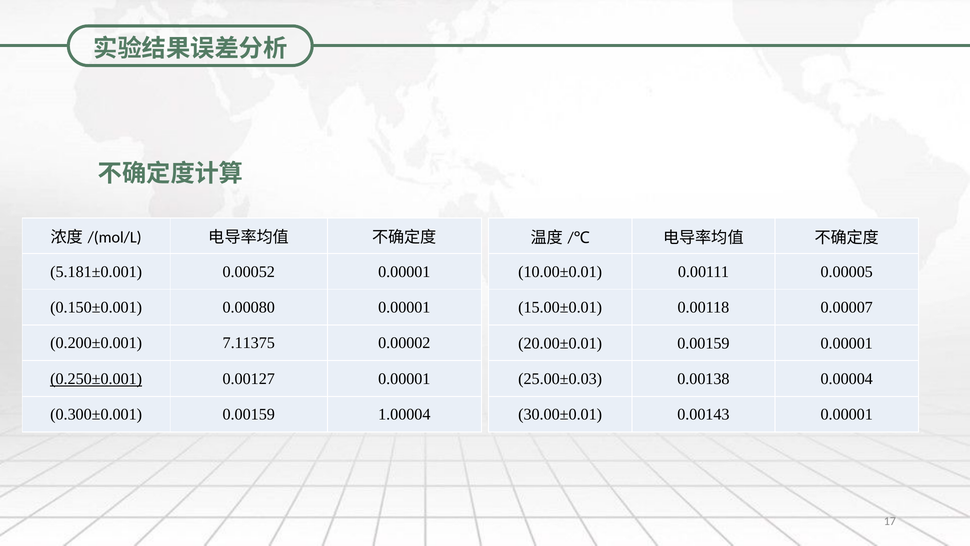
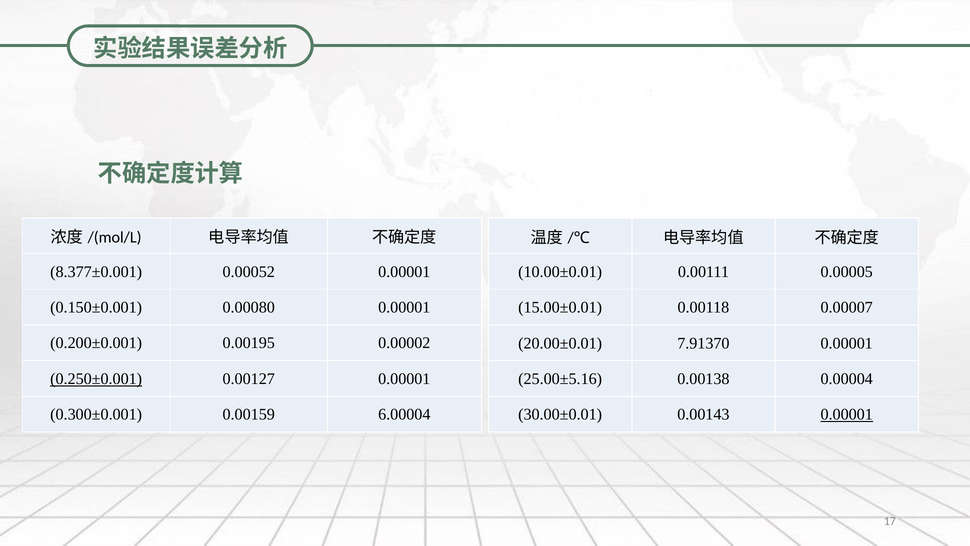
5.181±0.001: 5.181±0.001 -> 8.377±0.001 (96, 272)
7.11375: 7.11375 -> 0.00195 (249, 343)
20.00±0.01 0.00159: 0.00159 -> 7.91370 (703, 343)
25.00±0.03: 25.00±0.03 -> 25.00±5.16 (560, 379)
1.00004: 1.00004 -> 6.00004 (404, 414)
0.00001 underline: none -> present (847, 414)
